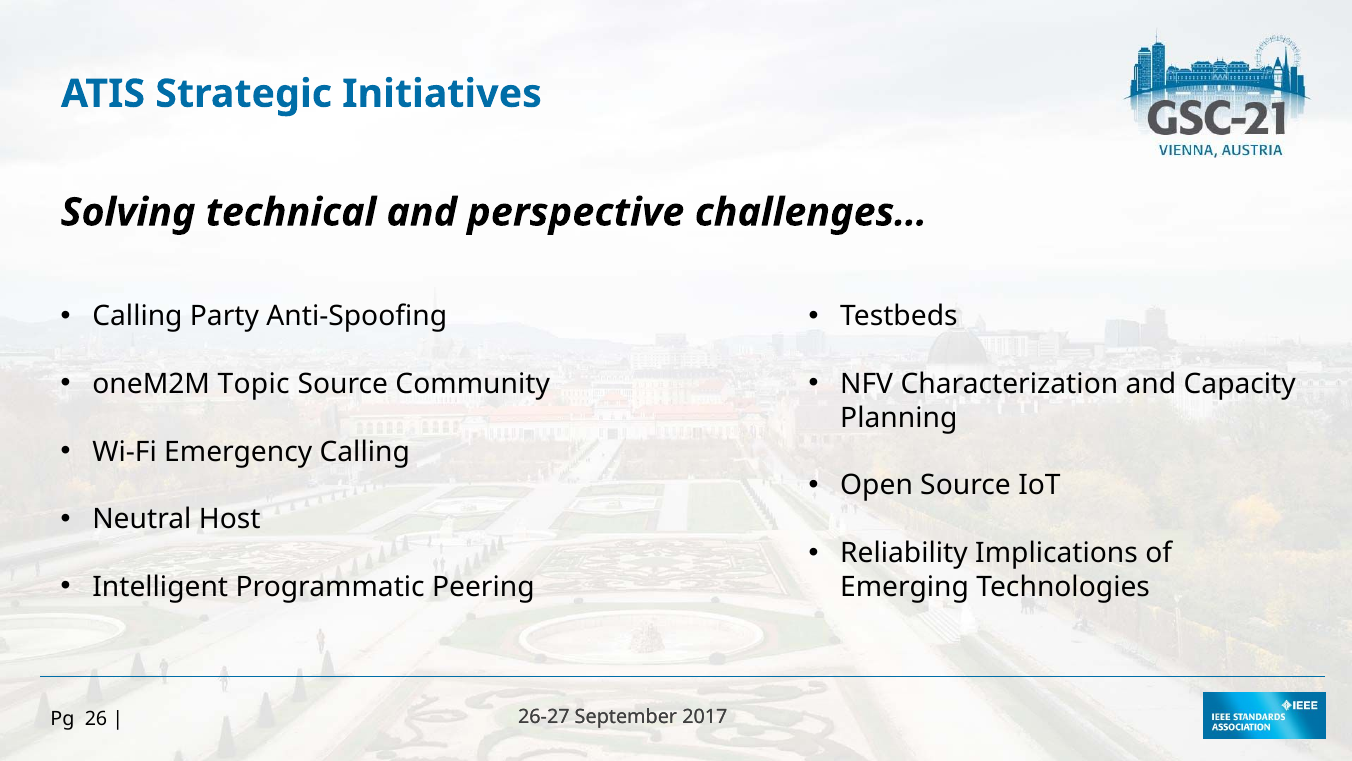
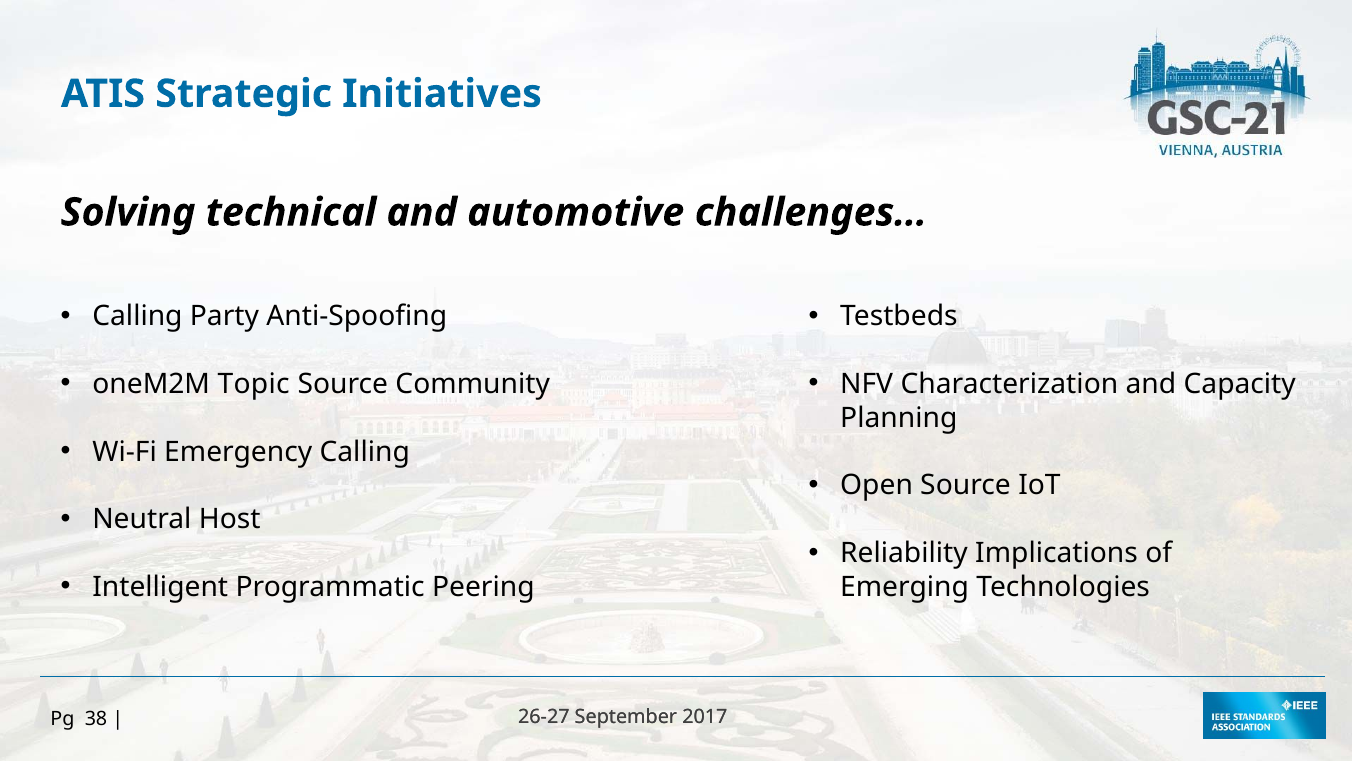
perspective: perspective -> automotive (576, 212)
26: 26 -> 38 (96, 719)
